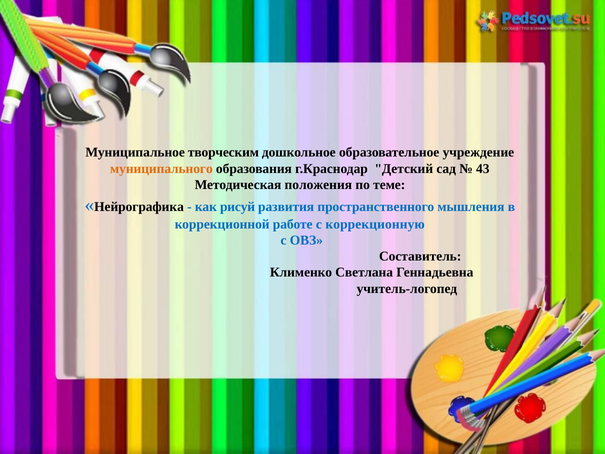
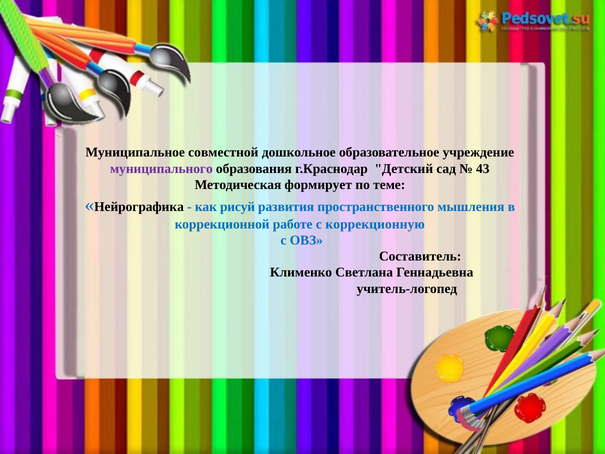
творческим: творческим -> совместной (223, 152)
муниципального colour: orange -> purple (161, 169)
положения: положения -> формирует (318, 185)
